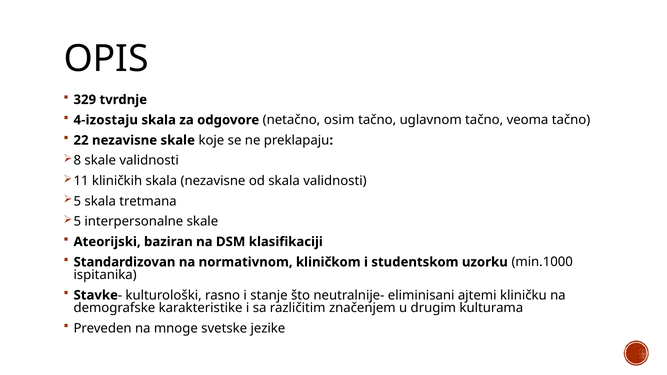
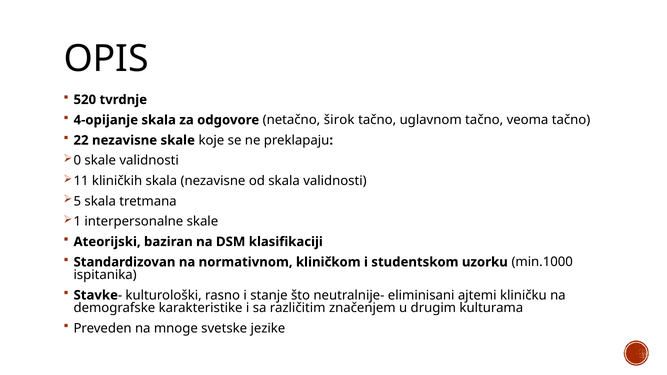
329: 329 -> 520 (85, 100)
4-izostaju: 4-izostaju -> 4-opijanje (106, 120)
osim: osim -> širok (339, 120)
8: 8 -> 0 (77, 161)
5: 5 -> 1 (77, 222)
